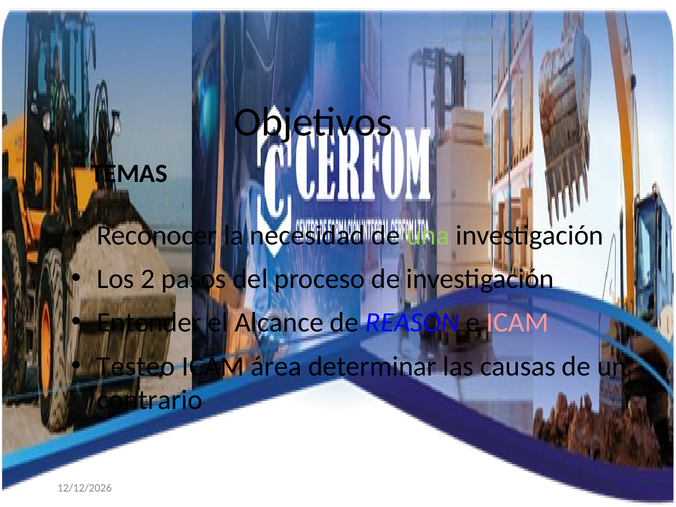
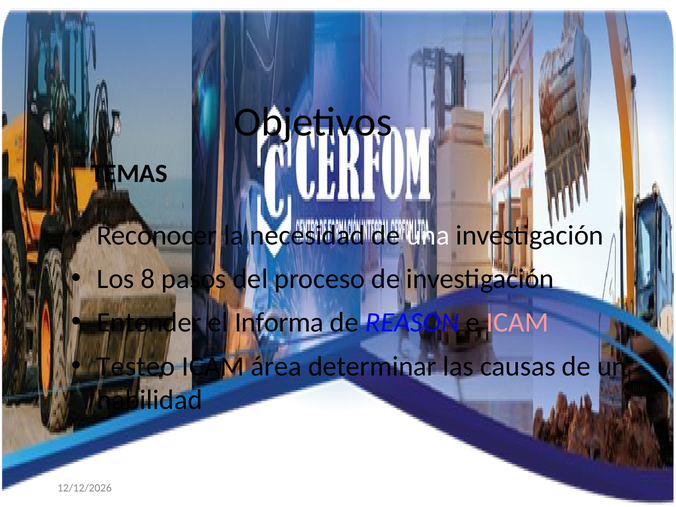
una colour: light green -> white (428, 235)
2: 2 -> 8 (148, 279)
Alcance: Alcance -> Informa (279, 323)
contrario: contrario -> habilidad (150, 400)
